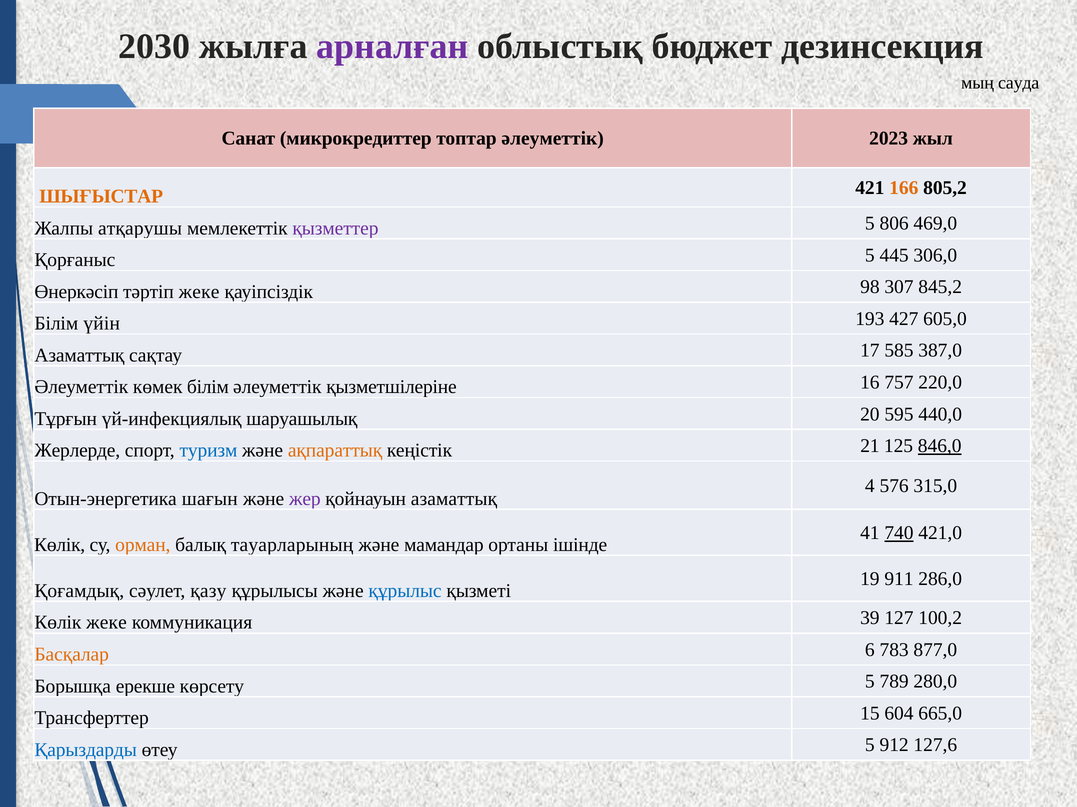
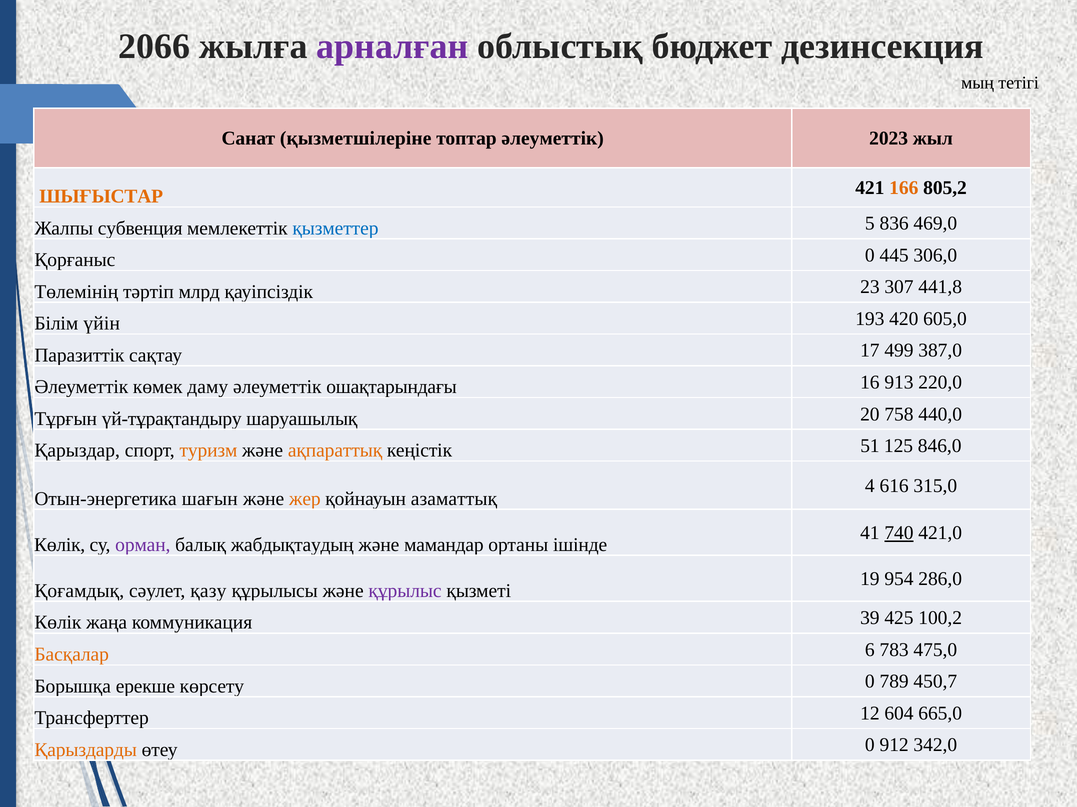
2030: 2030 -> 2066 (154, 46)
сауда: сауда -> тетігі (1019, 83)
микрокредиттер: микрокредиттер -> қызметшілеріне (356, 139)
атқарушы: атқарушы -> субвенция (140, 228)
қызметтер colour: purple -> blue (335, 228)
806: 806 -> 836 (894, 224)
Қорғаныс 5: 5 -> 0 (870, 255)
Өнеркәсіп: Өнеркәсіп -> Төлемінің (76, 292)
тәртіп жеке: жеке -> млрд (199, 292)
98: 98 -> 23 (870, 287)
845,2: 845,2 -> 441,8 (940, 287)
427: 427 -> 420 (904, 319)
Азаматтық: Азаматтық -> Паразиттік (79, 356)
585: 585 -> 499 (899, 351)
көмек білім: білім -> даму (208, 387)
қызметшілеріне: қызметшілеріне -> ошақтарындағы (392, 387)
757: 757 -> 913 (899, 383)
үй-инфекциялық: үй-инфекциялық -> үй-тұрақтандыру (172, 419)
595: 595 -> 758 (899, 414)
Жерлерде: Жерлерде -> Қарыздар (77, 451)
туризм colour: blue -> orange (208, 451)
21: 21 -> 51 (870, 446)
846,0 underline: present -> none (940, 446)
576: 576 -> 616 (894, 486)
жер colour: purple -> orange (305, 499)
орман colour: orange -> purple (143, 545)
тауарларының: тауарларының -> жабдықтаудың (292, 545)
911: 911 -> 954 (899, 580)
құрылыс colour: blue -> purple (405, 591)
Көлiк жеке: жеке -> жаңа (107, 623)
127: 127 -> 425 (899, 618)
877,0: 877,0 -> 475,0 (935, 650)
көрсету 5: 5 -> 0 (870, 682)
280,0: 280,0 -> 450,7 (935, 682)
15: 15 -> 12 (870, 714)
Қарыздарды colour: blue -> orange (86, 750)
өтеу 5: 5 -> 0 (870, 746)
127,6: 127,6 -> 342,0 (935, 746)
